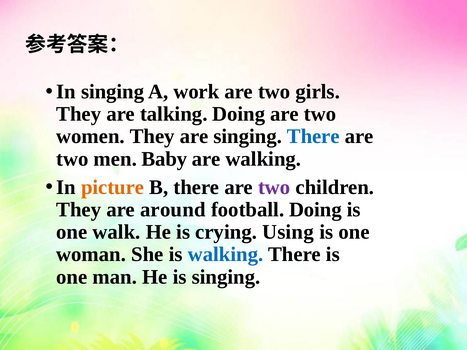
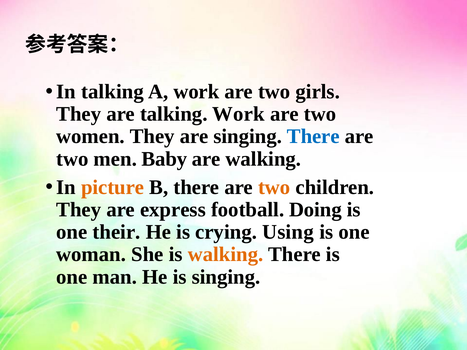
In singing: singing -> talking (113, 92)
talking Doing: Doing -> Work (239, 114)
two colour: purple -> orange (274, 187)
around: around -> express (173, 210)
walk: walk -> their (117, 232)
walking colour: blue -> orange (226, 255)
